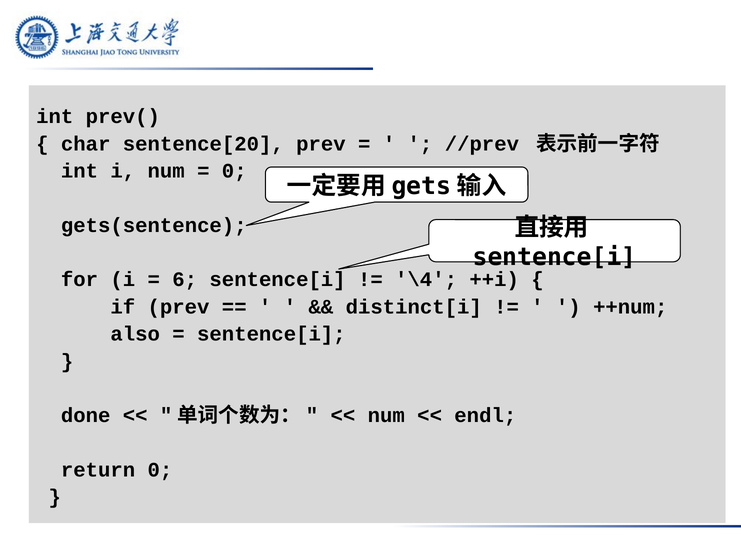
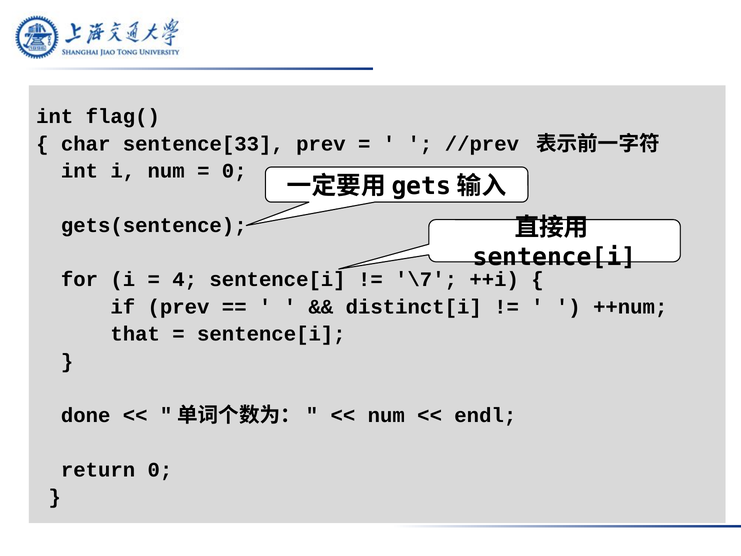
prev(: prev( -> flag( (123, 117)
sentence[20: sentence[20 -> sentence[33 (203, 144)
6: 6 -> 4 (185, 280)
\4: \4 -> \7 (426, 280)
also: also -> that (135, 334)
